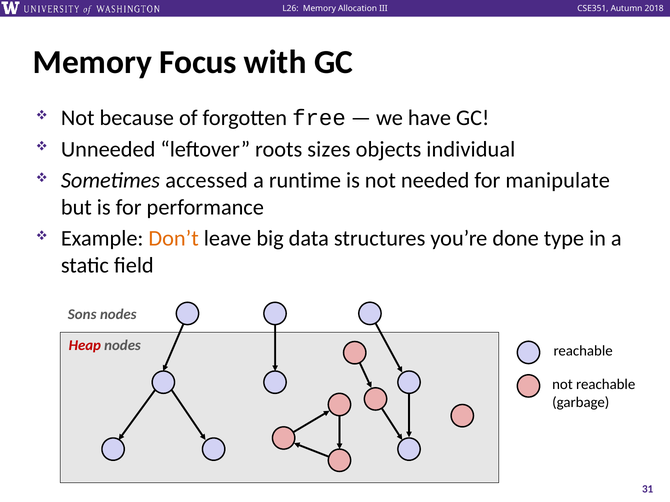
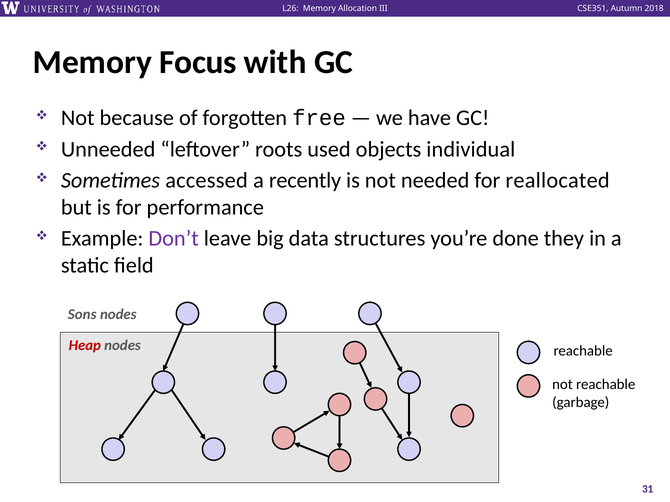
sizes: sizes -> used (329, 149)
runtime: runtime -> recently (305, 181)
manipulate: manipulate -> reallocated (558, 181)
Don’t colour: orange -> purple (174, 239)
type: type -> they (564, 239)
